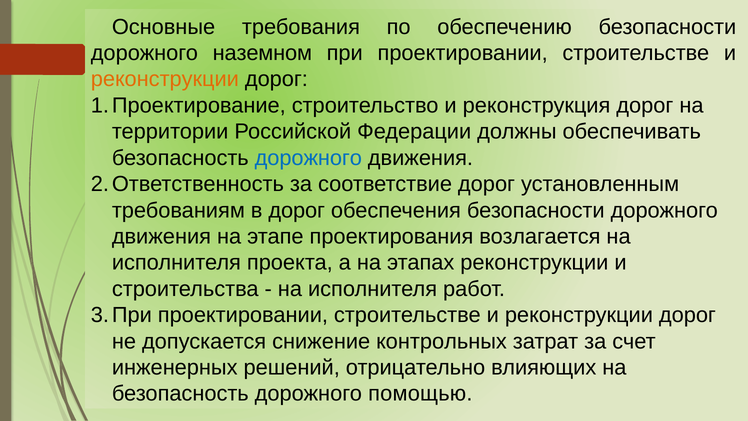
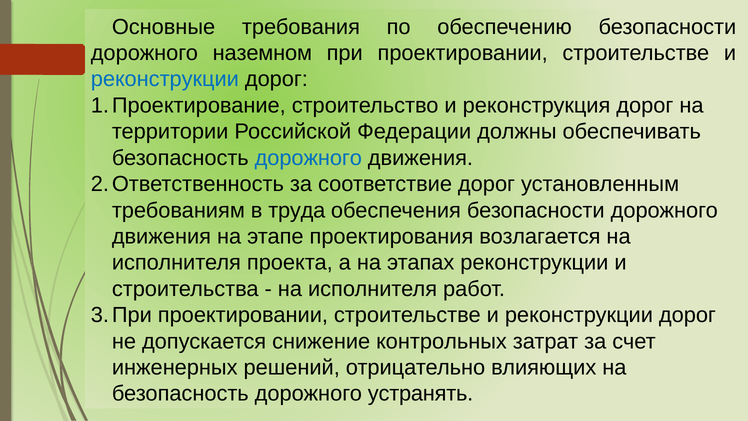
реконструкции colour: orange -> blue (165, 79)
в дорог: дорог -> труда (297, 210)
помощью: помощью -> устранять (421, 394)
